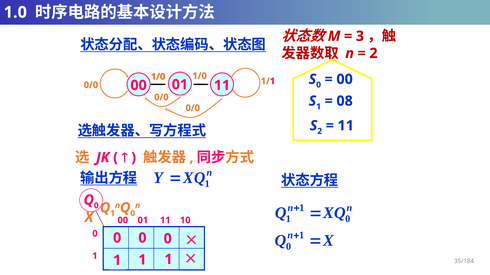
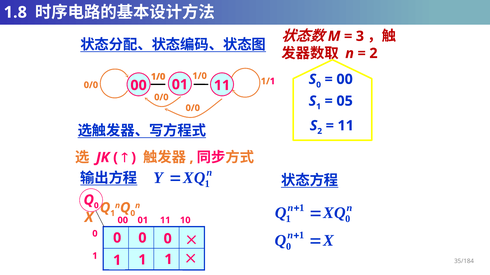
1.0: 1.0 -> 1.8 (15, 12)
08: 08 -> 05 (345, 101)
